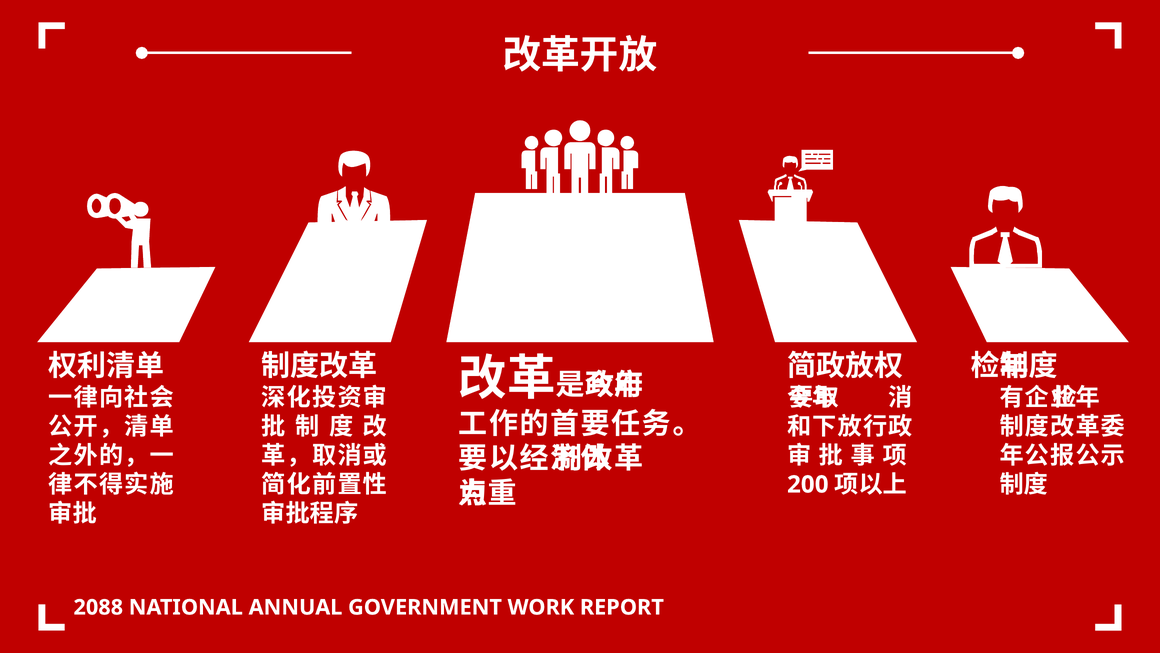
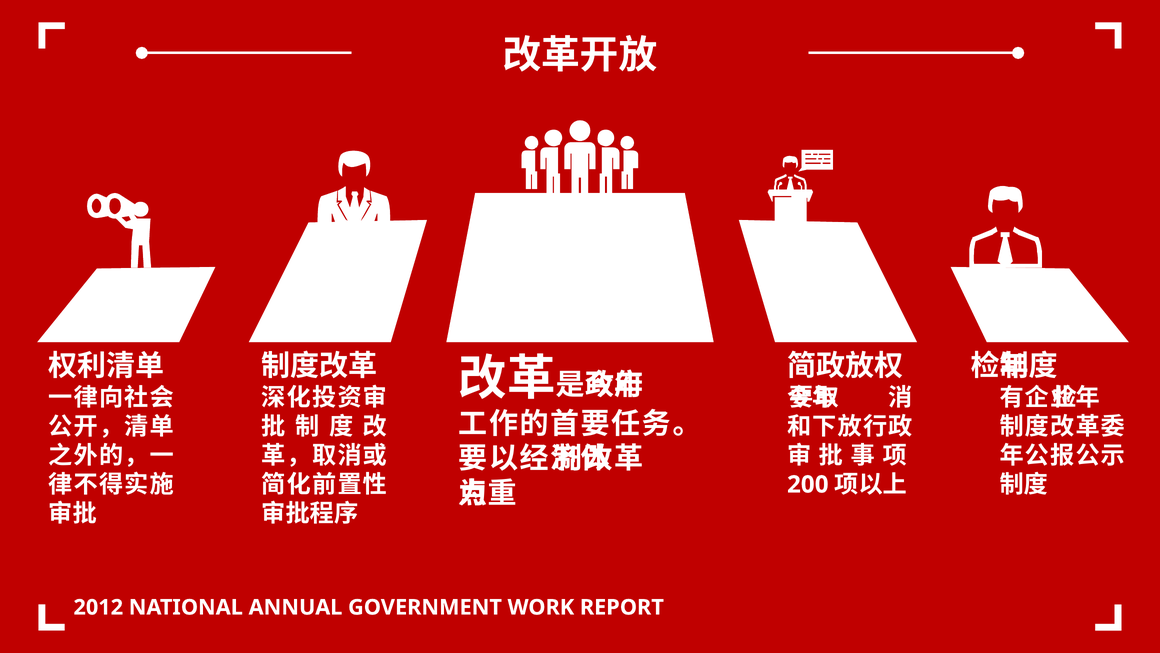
2088: 2088 -> 2012 (98, 607)
